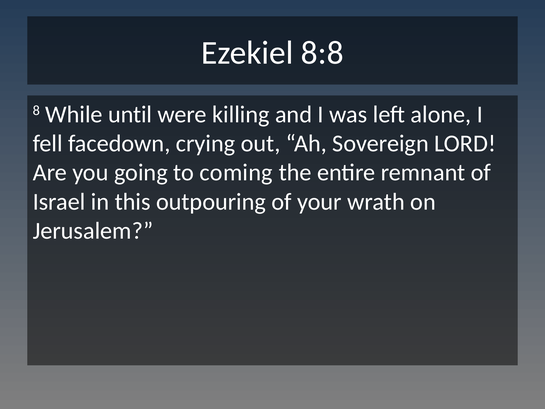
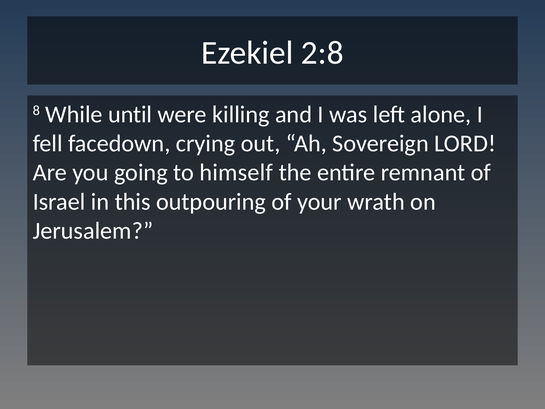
8:8: 8:8 -> 2:8 (322, 53)
coming: coming -> himself (236, 172)
